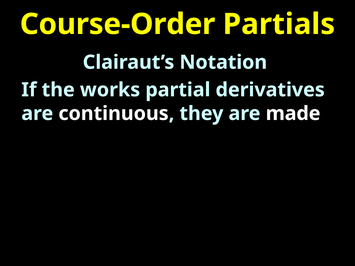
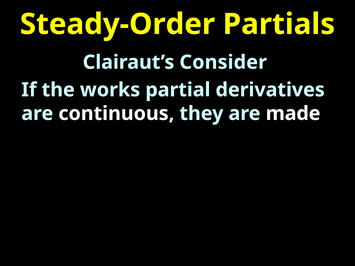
Course-Order: Course-Order -> Steady-Order (117, 24)
Notation: Notation -> Consider (223, 62)
